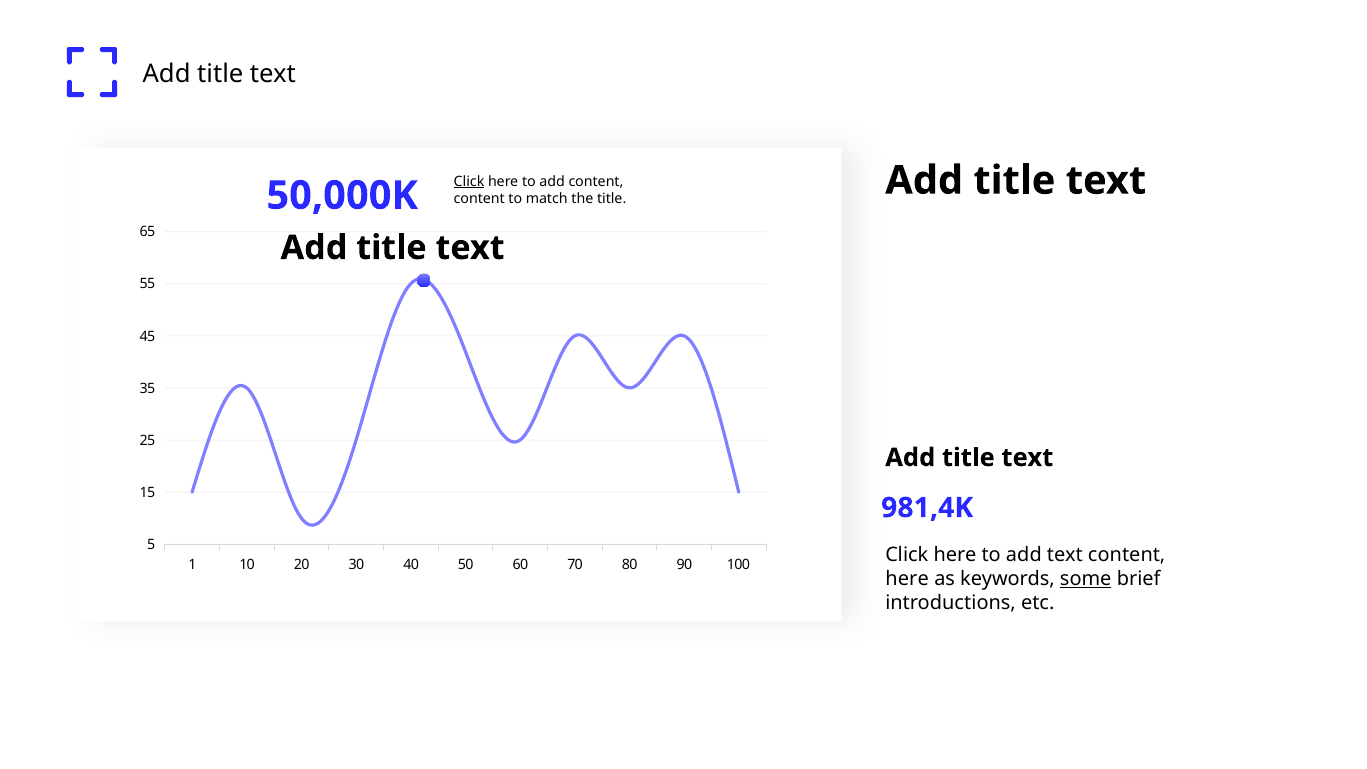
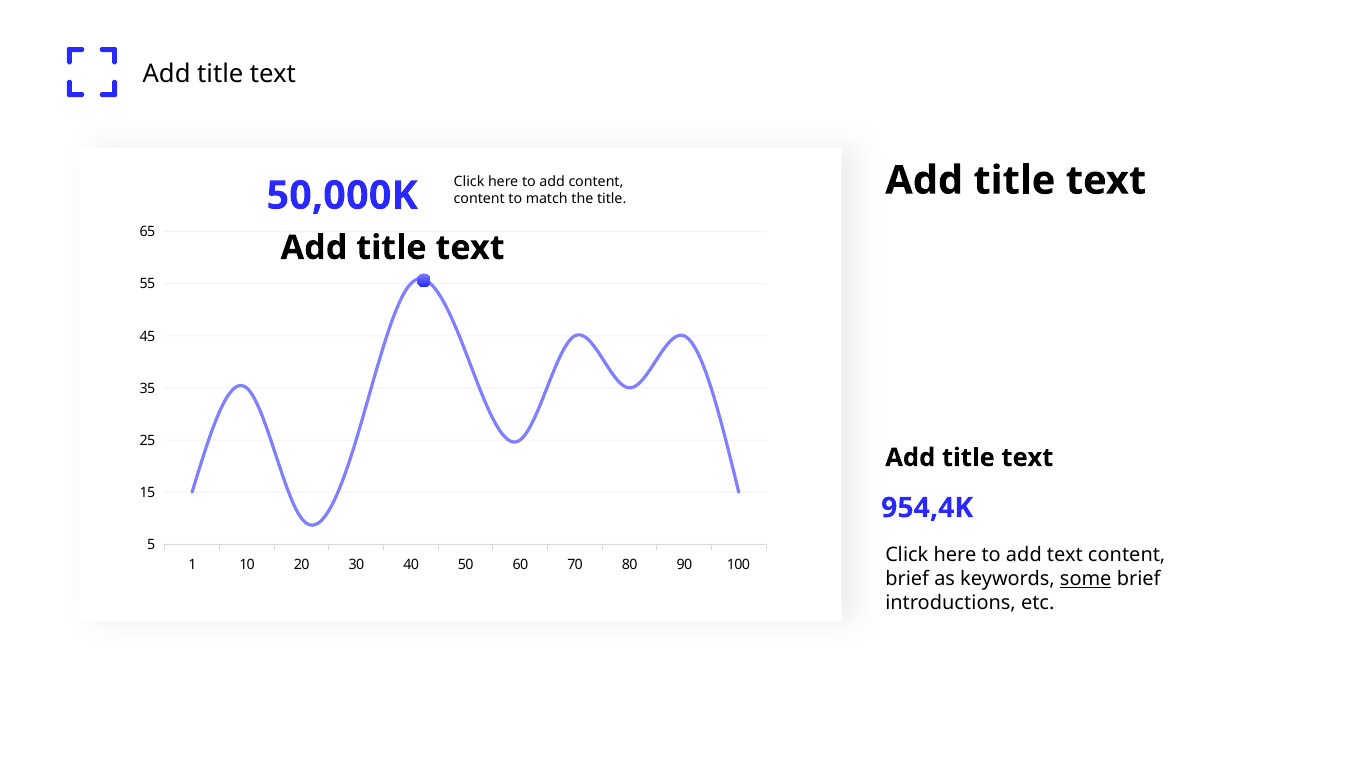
Click underline: present -> none (469, 181)
981,4K: 981,4K -> 954,4K (927, 508)
here: here -> brief (907, 579)
